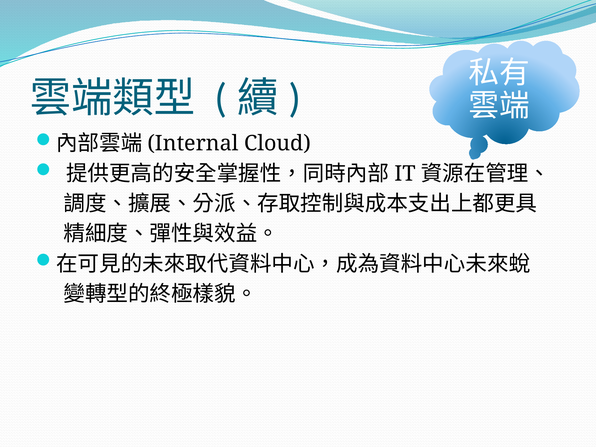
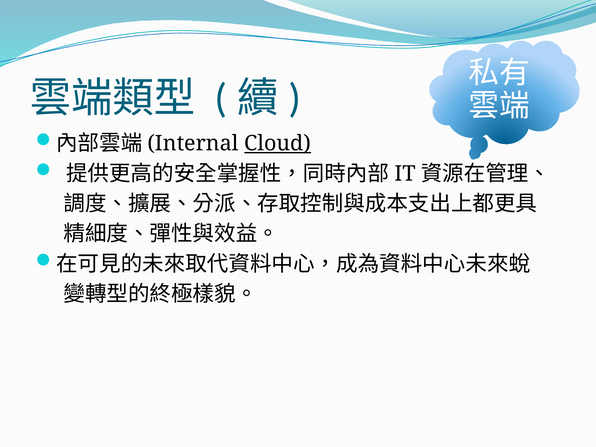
Cloud underline: none -> present (278, 143)
